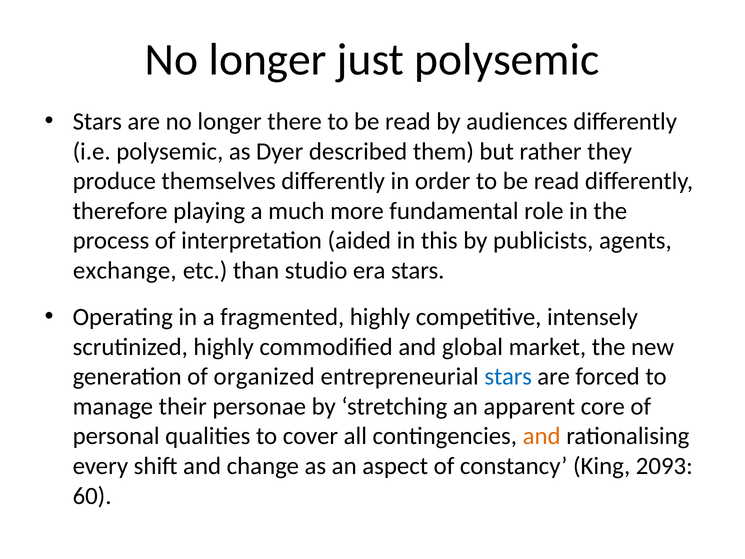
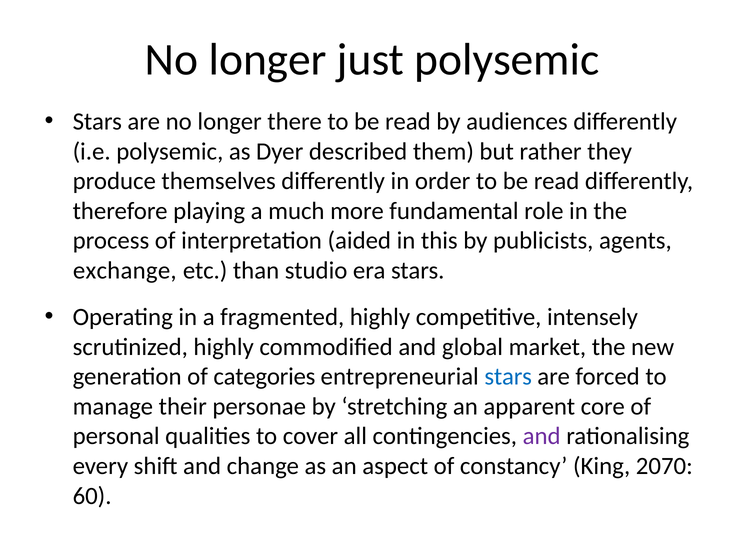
organized: organized -> categories (264, 376)
and colour: orange -> purple (542, 436)
2093: 2093 -> 2070 (664, 466)
